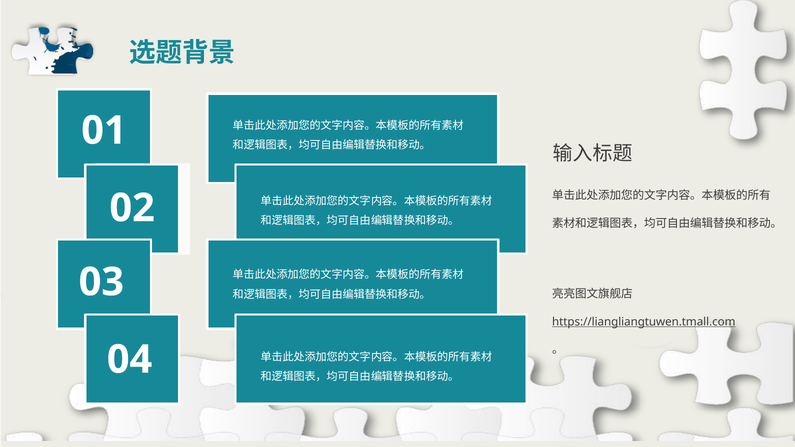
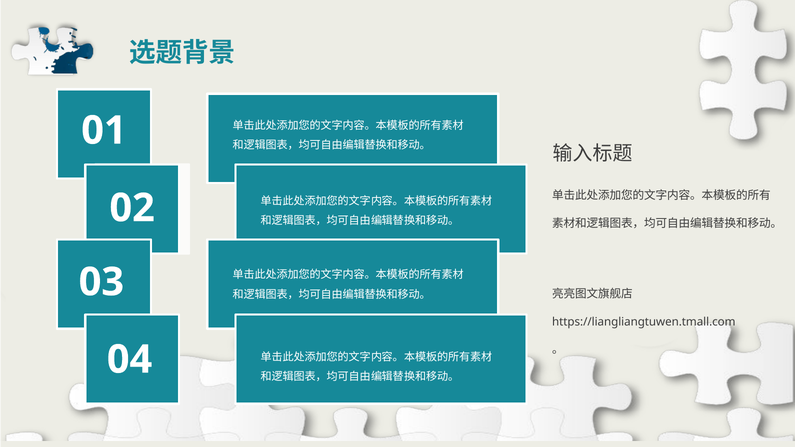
https://liangliangtuwen.tmall.com underline: present -> none (644, 322)
